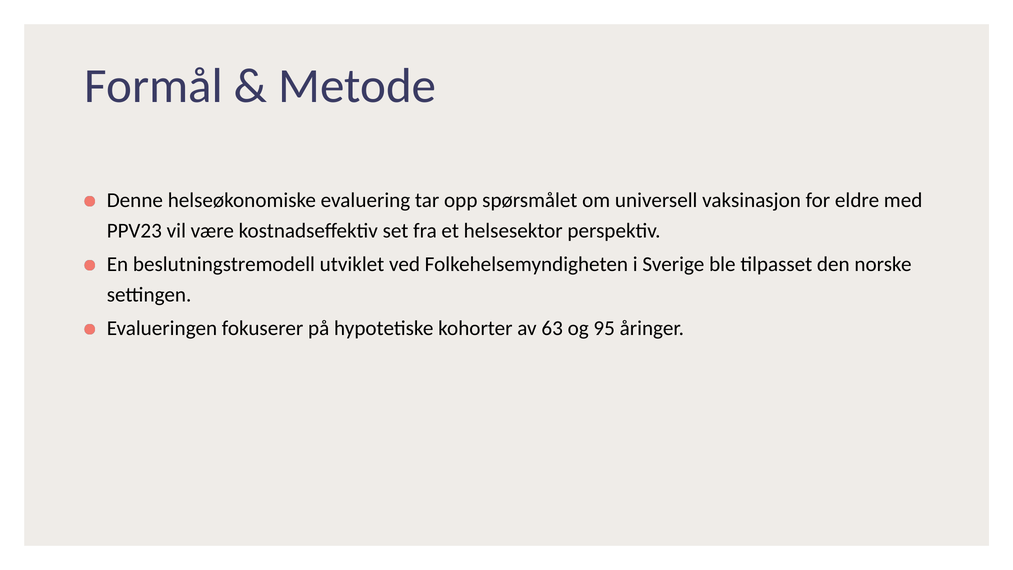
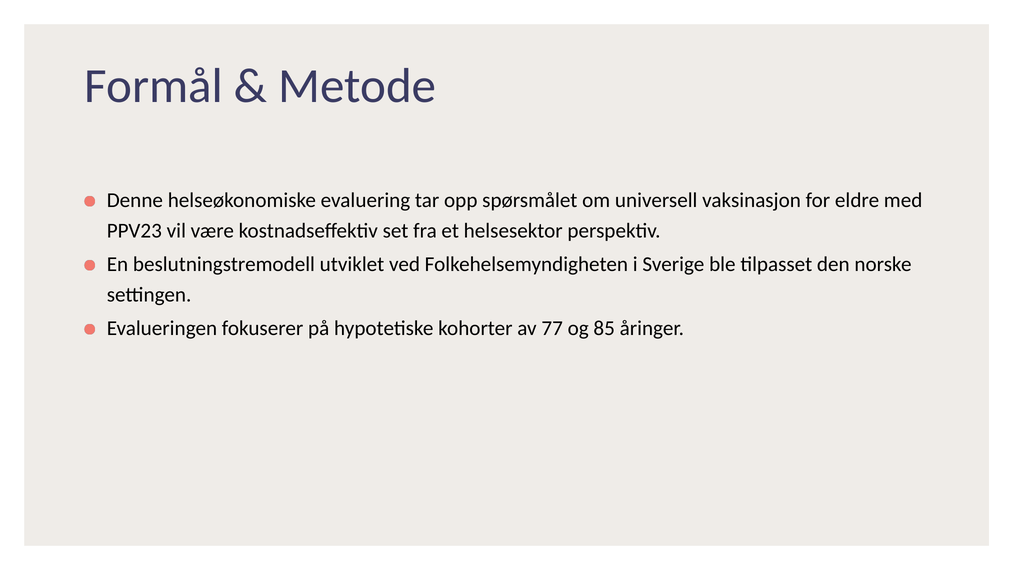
63: 63 -> 77 (552, 328)
95: 95 -> 85 (604, 328)
